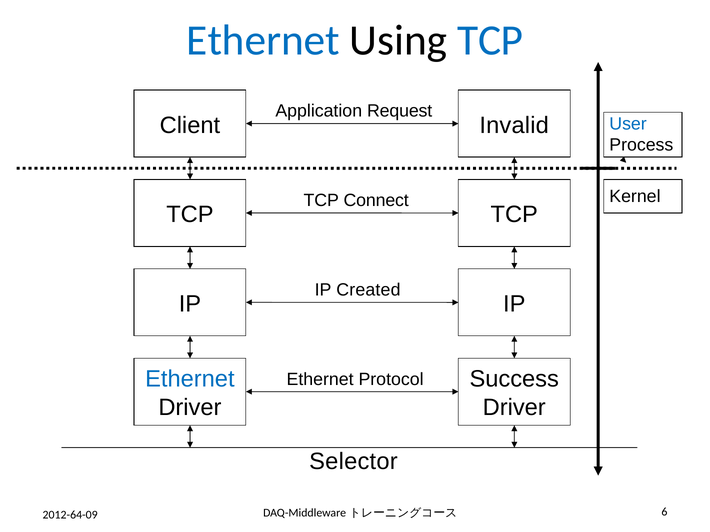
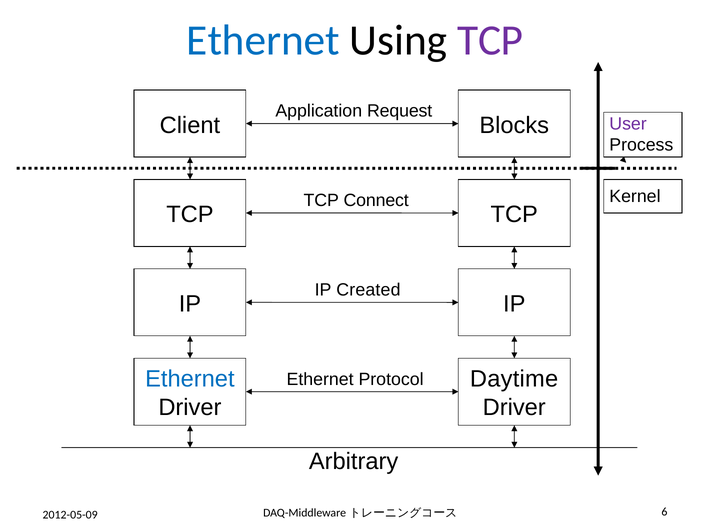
TCP colour: blue -> purple (490, 40)
Invalid: Invalid -> Blocks (514, 125)
User colour: blue -> purple (628, 124)
Success: Success -> Daytime (514, 379)
Selector: Selector -> Arbitrary (354, 462)
2012-64-09: 2012-64-09 -> 2012-05-09 (70, 515)
